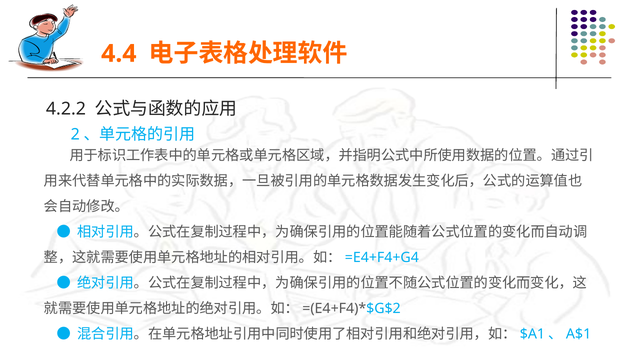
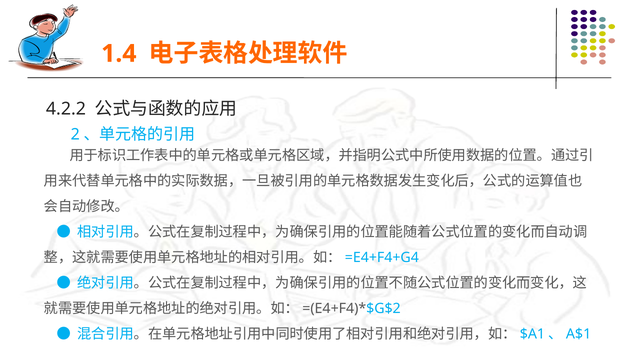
4.4: 4.4 -> 1.4 (119, 54)
